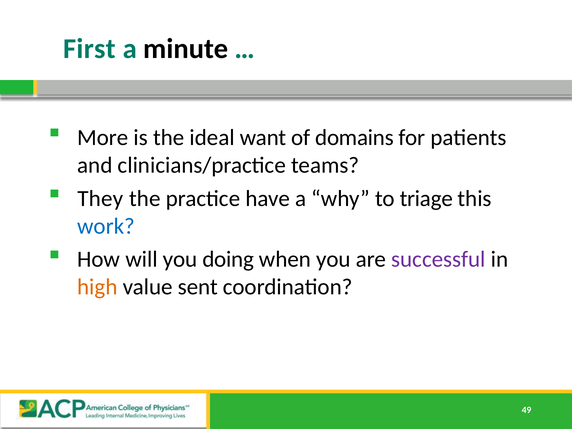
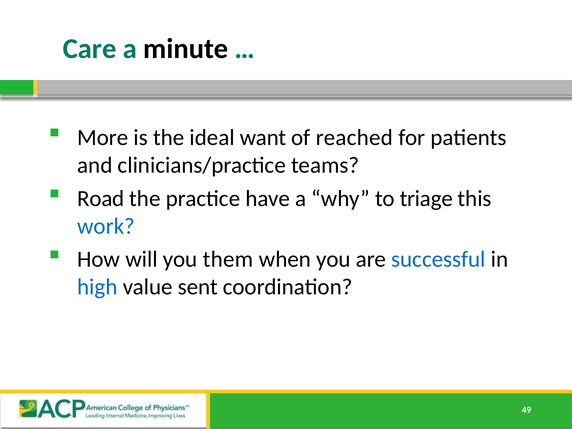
First: First -> Care (90, 49)
domains: domains -> reached (354, 137)
They: They -> Road (101, 198)
doing: doing -> them (228, 259)
successful colour: purple -> blue (438, 259)
high colour: orange -> blue (97, 287)
